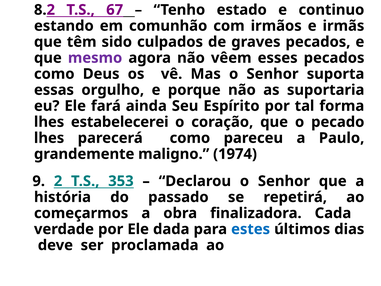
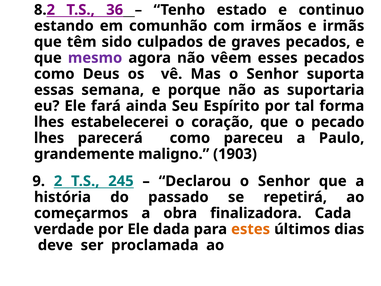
67: 67 -> 36 (115, 10)
orgulho: orgulho -> semana (113, 90)
1974: 1974 -> 1903 (235, 154)
353: 353 -> 245 (121, 181)
estes colour: blue -> orange (251, 229)
